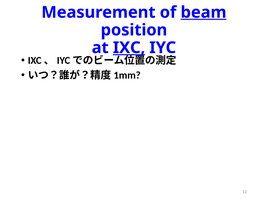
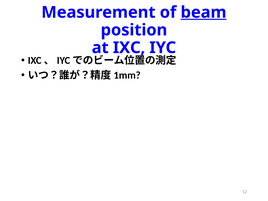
IXC underline: present -> none (129, 48)
